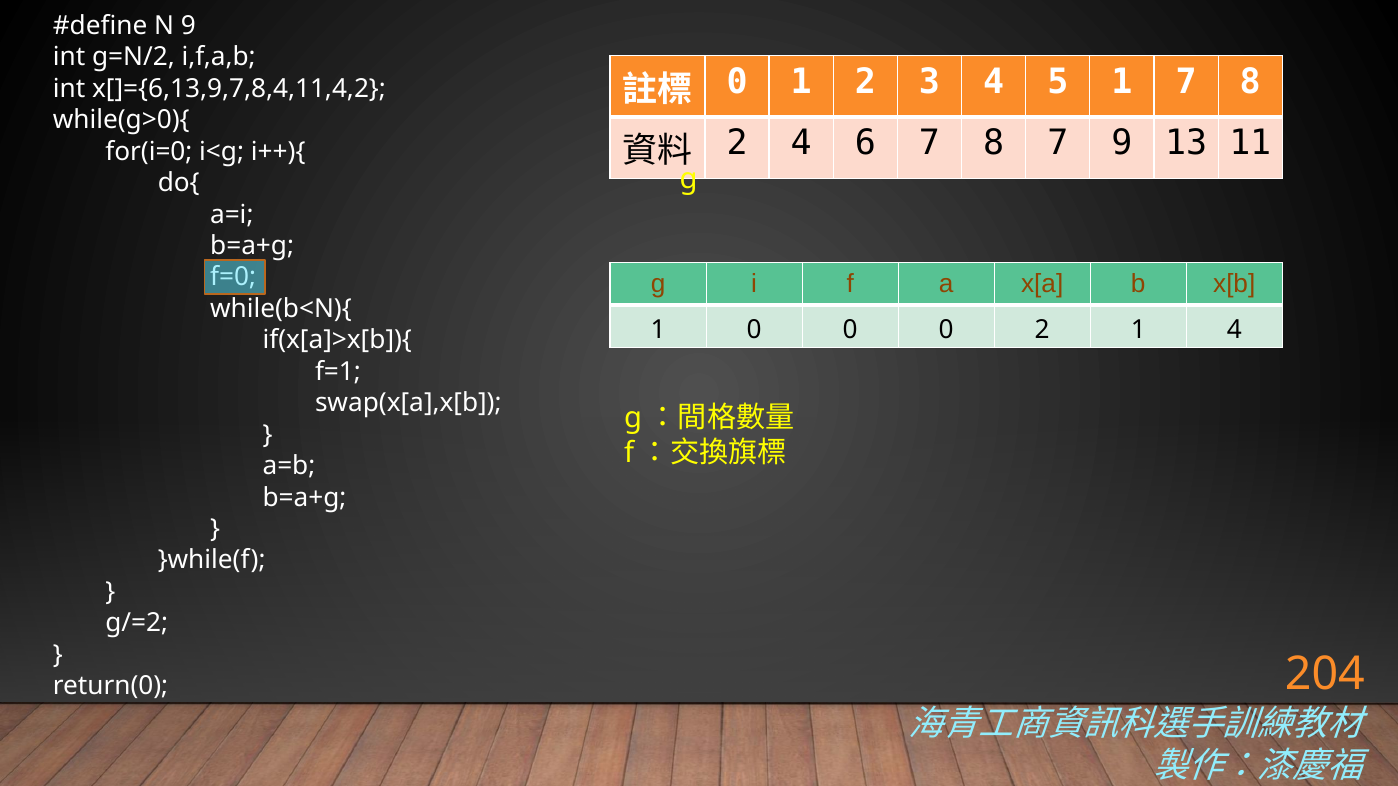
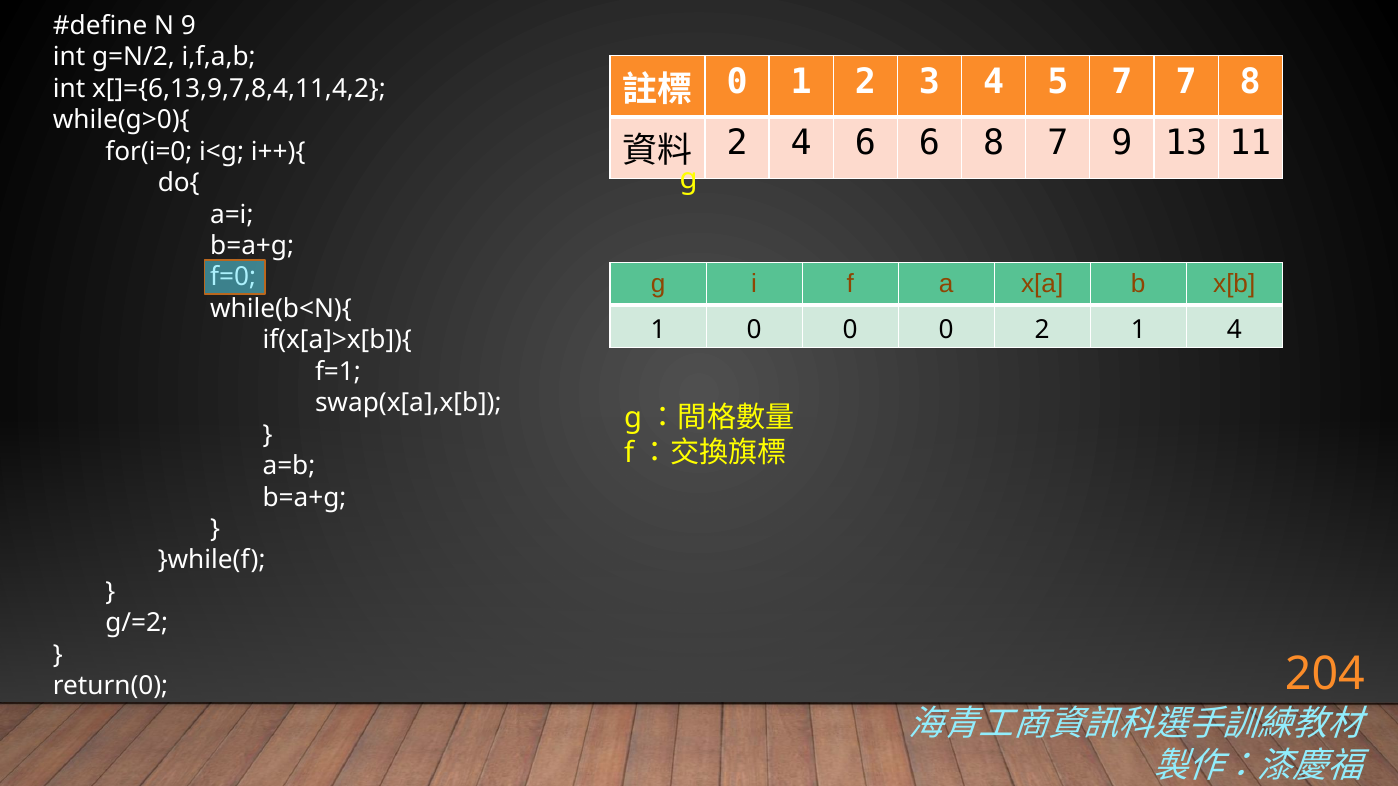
5 1: 1 -> 7 (1122, 82)
6 7: 7 -> 6 (930, 143)
